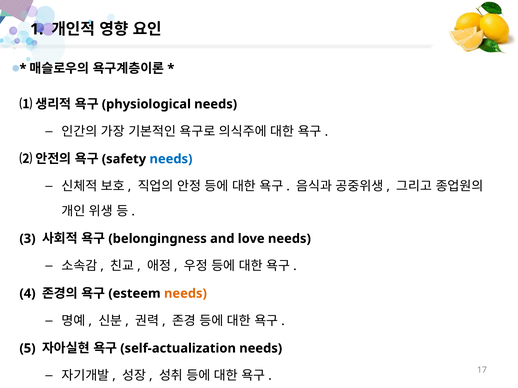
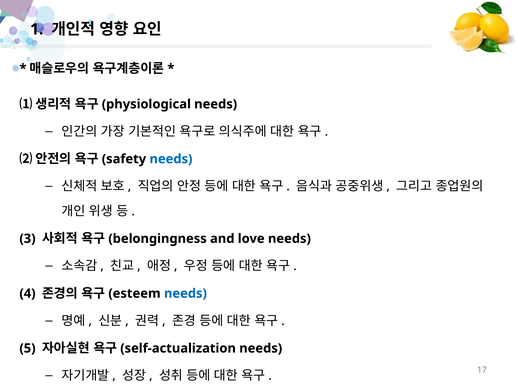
needs colour: orange -> blue (185, 294)
